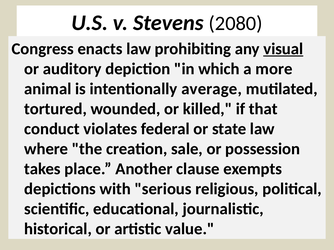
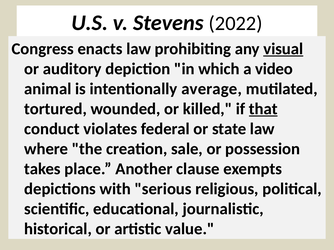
2080: 2080 -> 2022 (236, 24)
more: more -> video (274, 69)
that underline: none -> present (263, 109)
